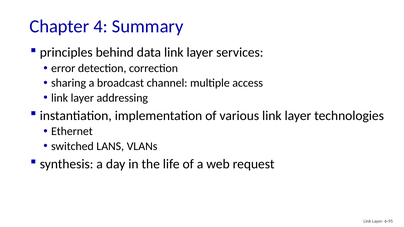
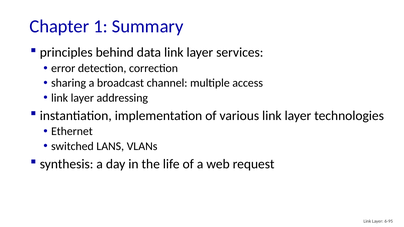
4: 4 -> 1 (101, 26)
